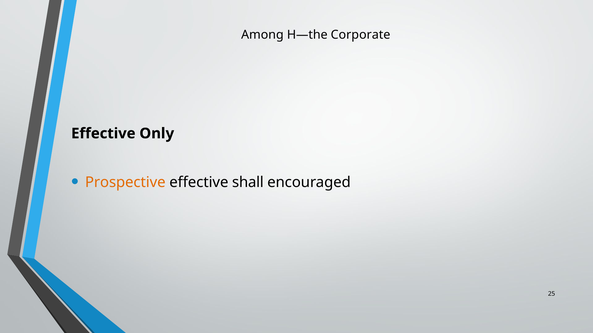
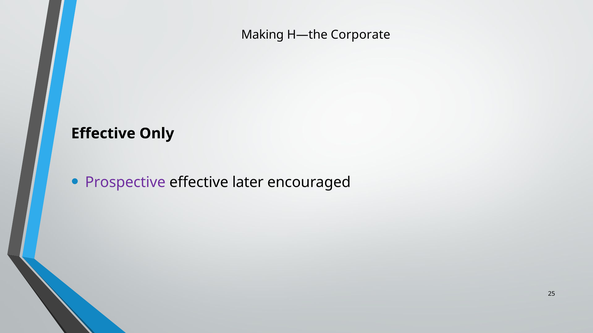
Among: Among -> Making (262, 35)
Prospective colour: orange -> purple (125, 183)
shall: shall -> later (248, 183)
